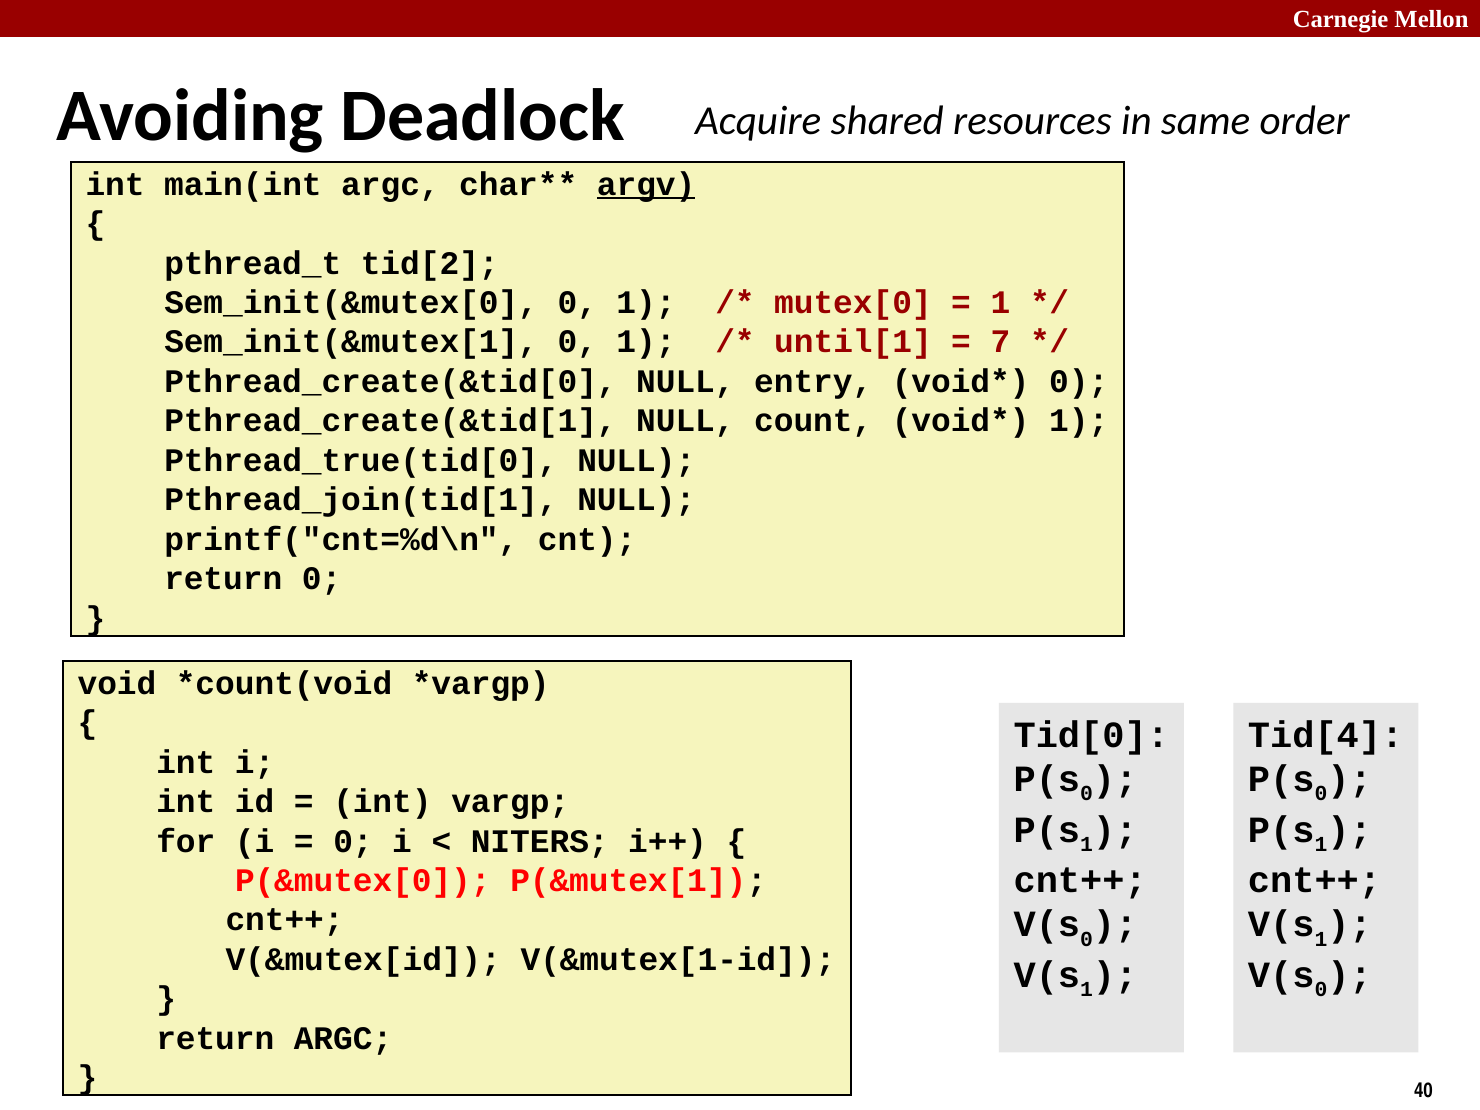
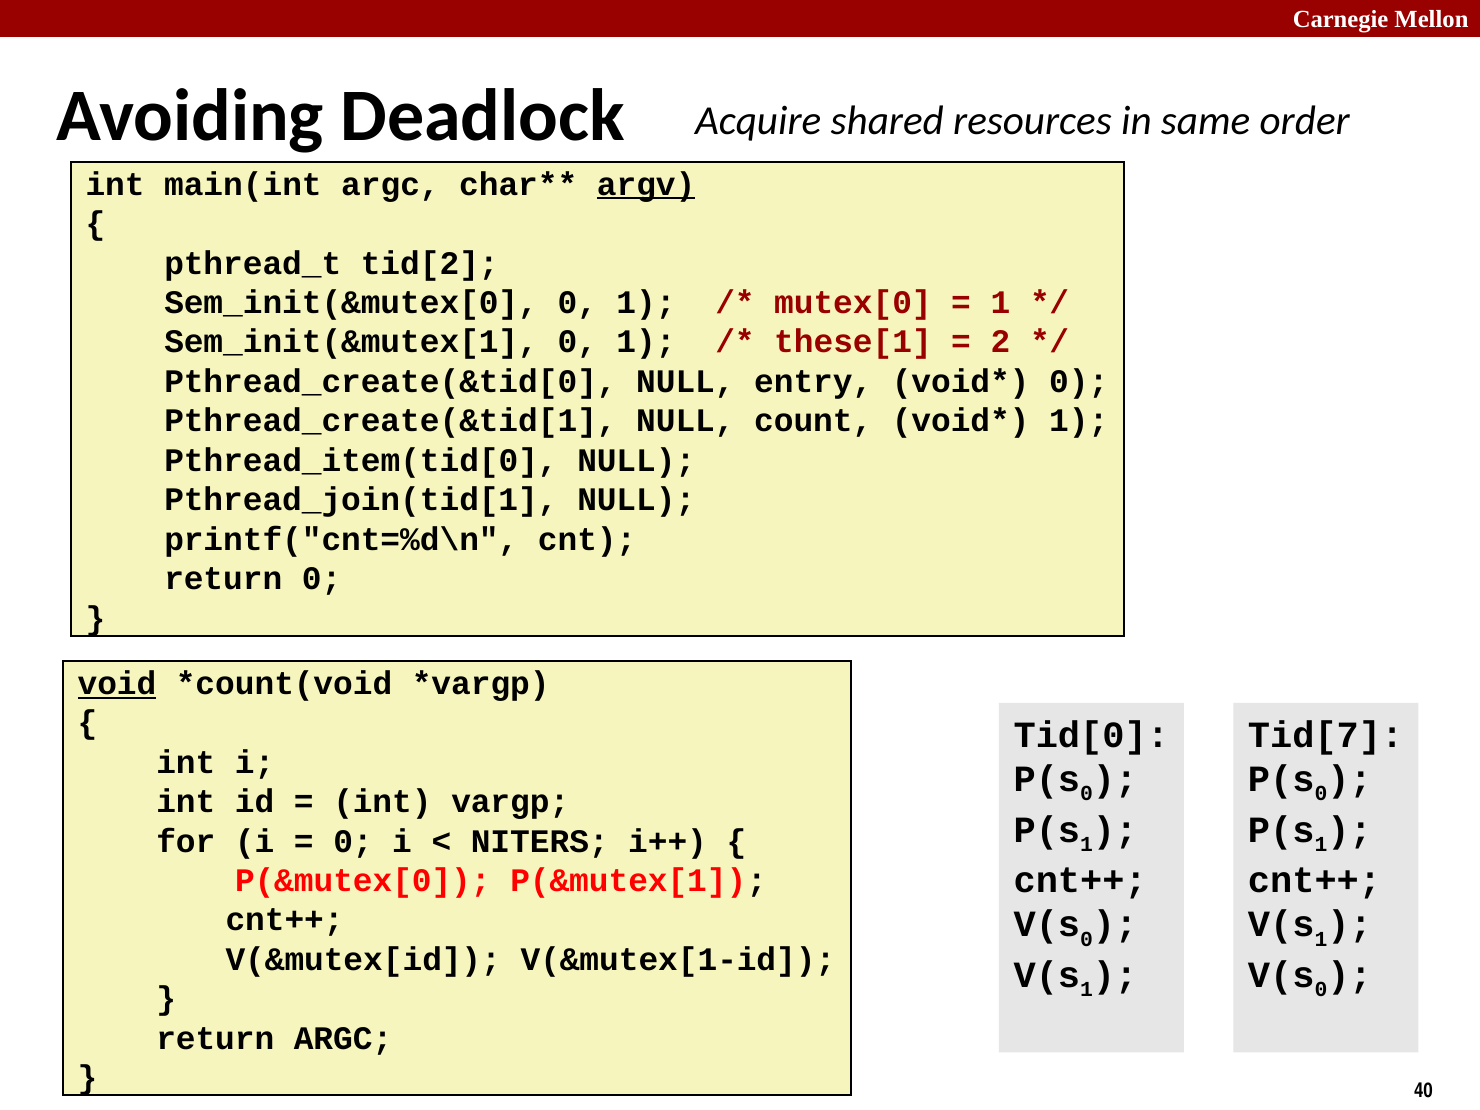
until[1: until[1 -> these[1 (853, 342)
7: 7 -> 2 (1000, 342)
Pthread_true(tid[0: Pthread_true(tid[0 -> Pthread_item(tid[0 (361, 460)
void underline: none -> present (117, 683)
Tid[4: Tid[4 -> Tid[7 (1326, 735)
